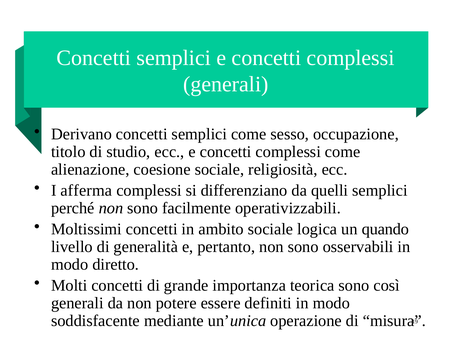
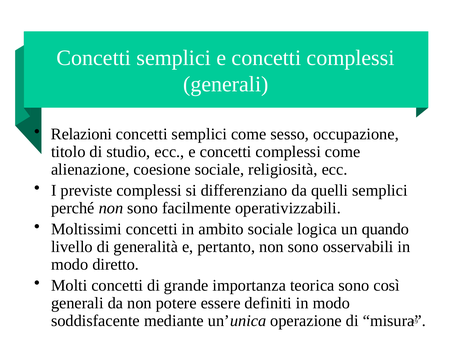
Derivano: Derivano -> Relazioni (82, 134)
afferma: afferma -> previste (86, 190)
